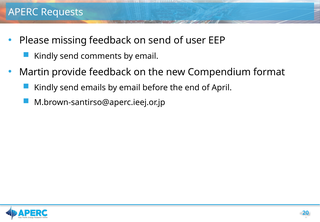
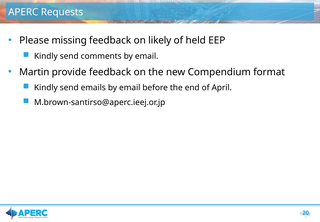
on send: send -> likely (160, 40)
user: user -> held (196, 40)
